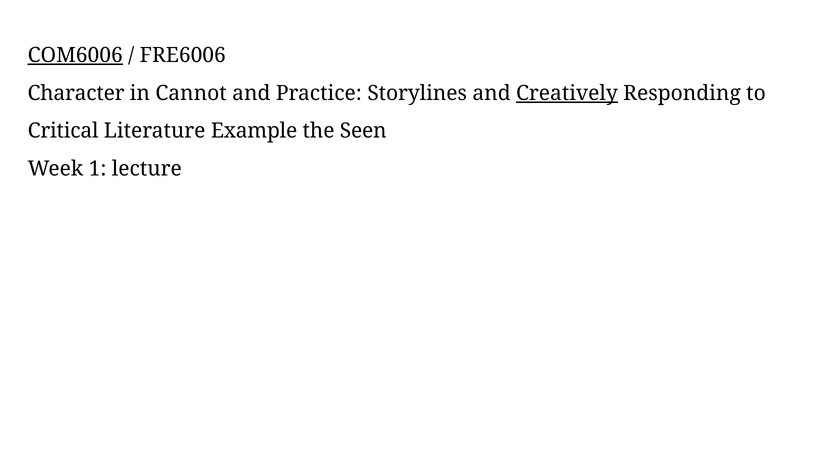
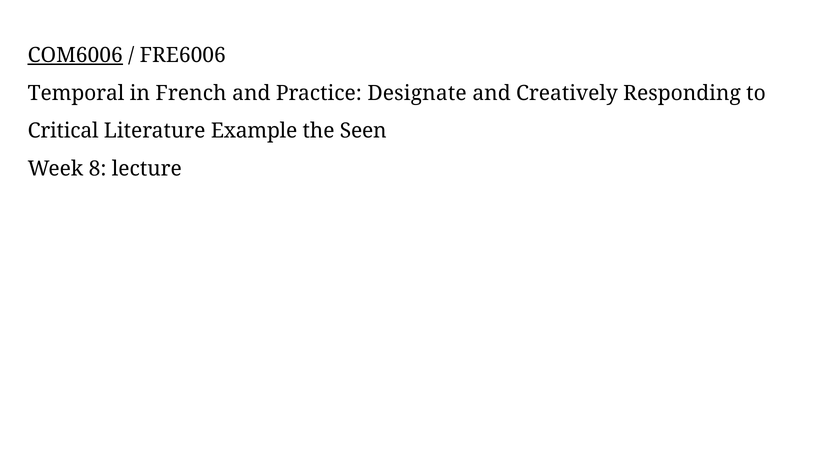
Character: Character -> Temporal (76, 93)
Cannot: Cannot -> French (191, 93)
Storylines: Storylines -> Designate (417, 93)
Creatively underline: present -> none (567, 93)
1: 1 -> 8 (98, 169)
